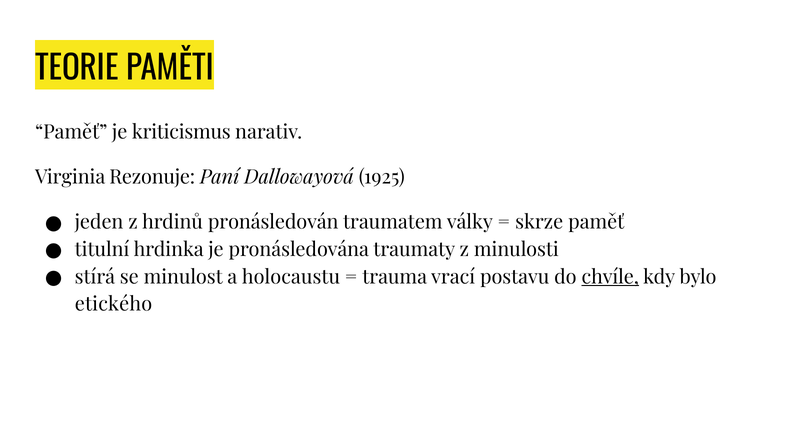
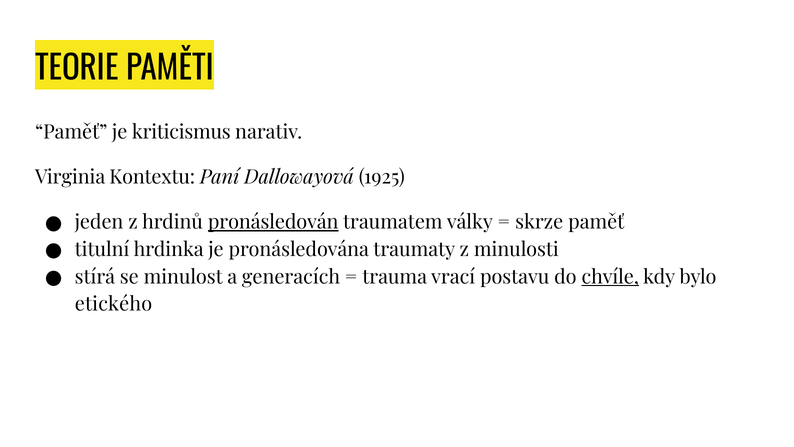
Rezonuje: Rezonuje -> Kontextu (152, 177)
pronásledován underline: none -> present (273, 222)
holocaustu: holocaustu -> generacích (291, 277)
